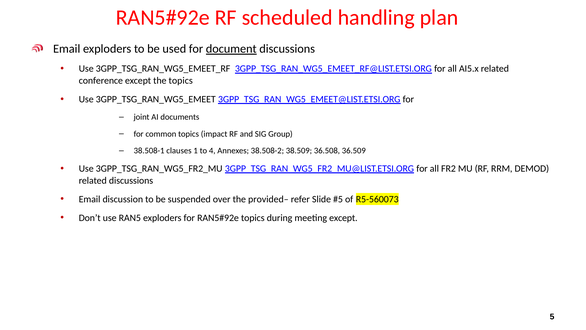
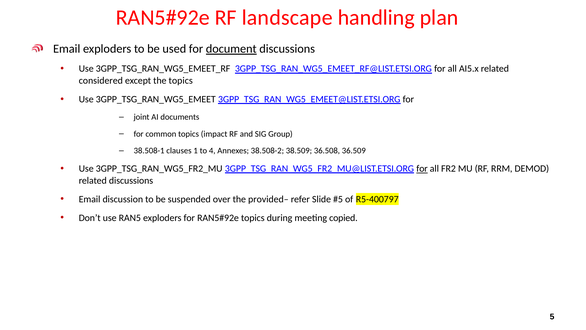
scheduled: scheduled -> landscape (287, 18)
conference: conference -> considered (101, 81)
for underline: none -> present (422, 168)
R5-560073: R5-560073 -> R5-400797 (377, 199)
meeting except: except -> copied (343, 218)
